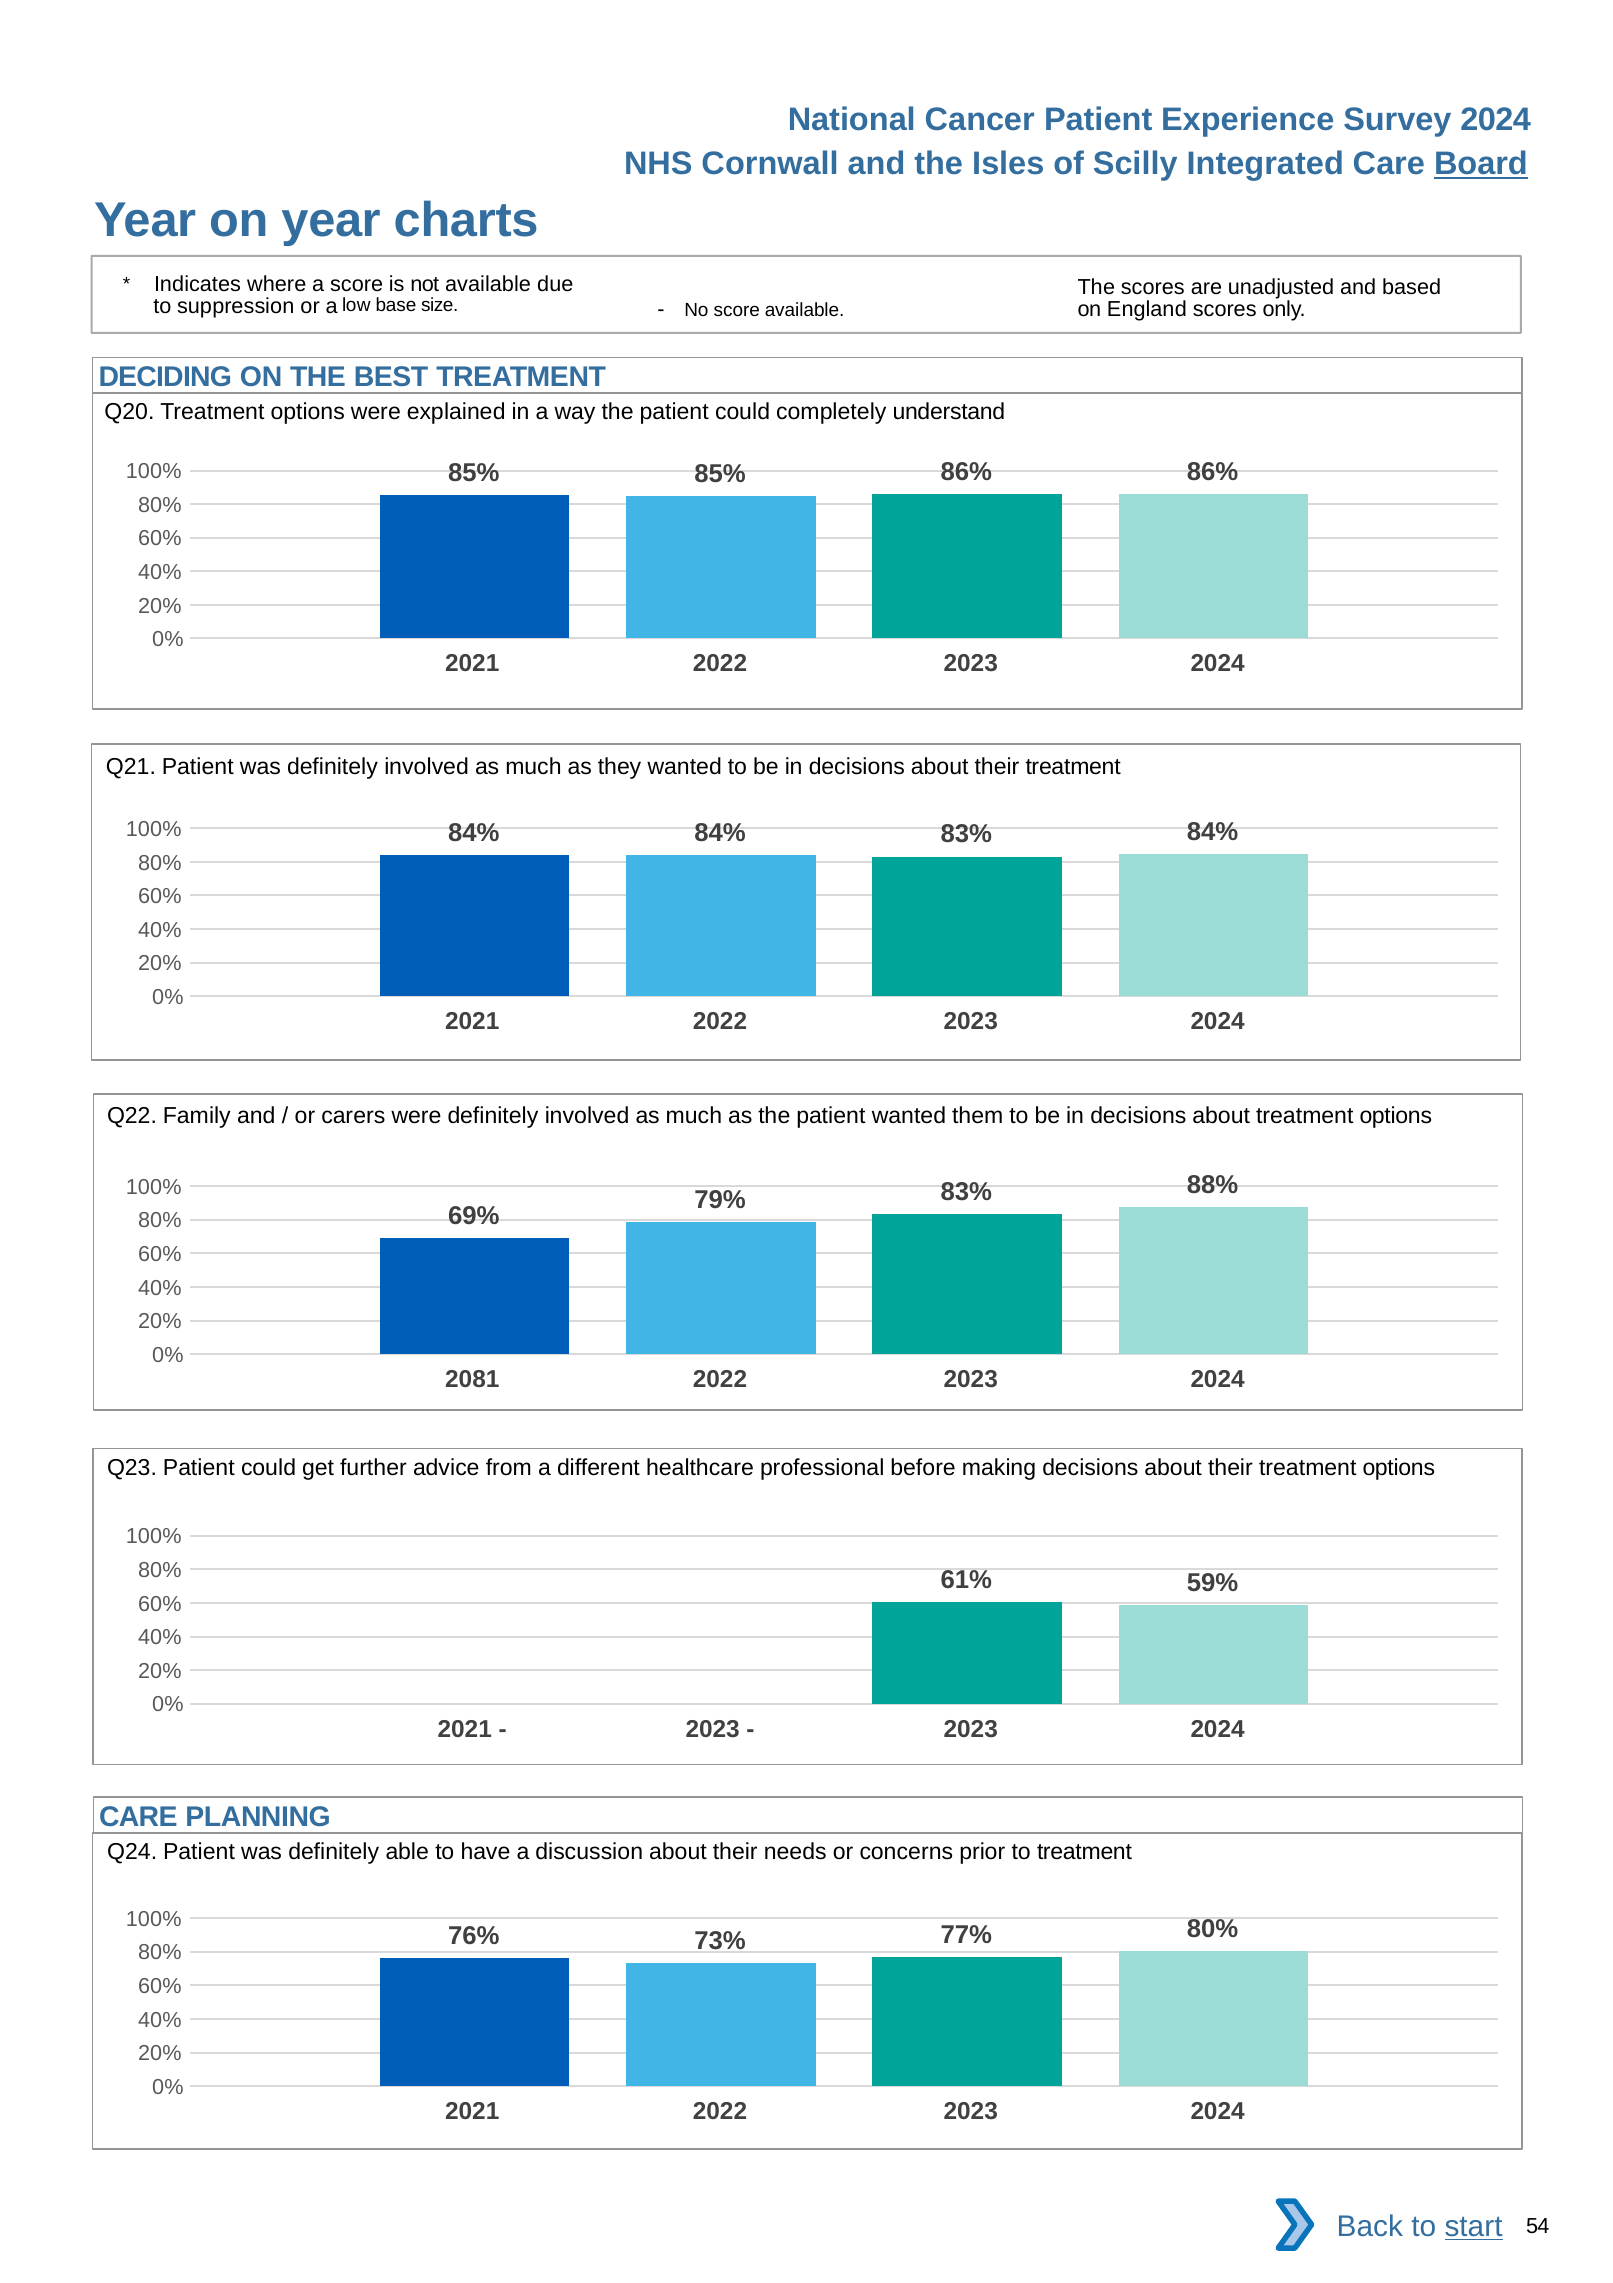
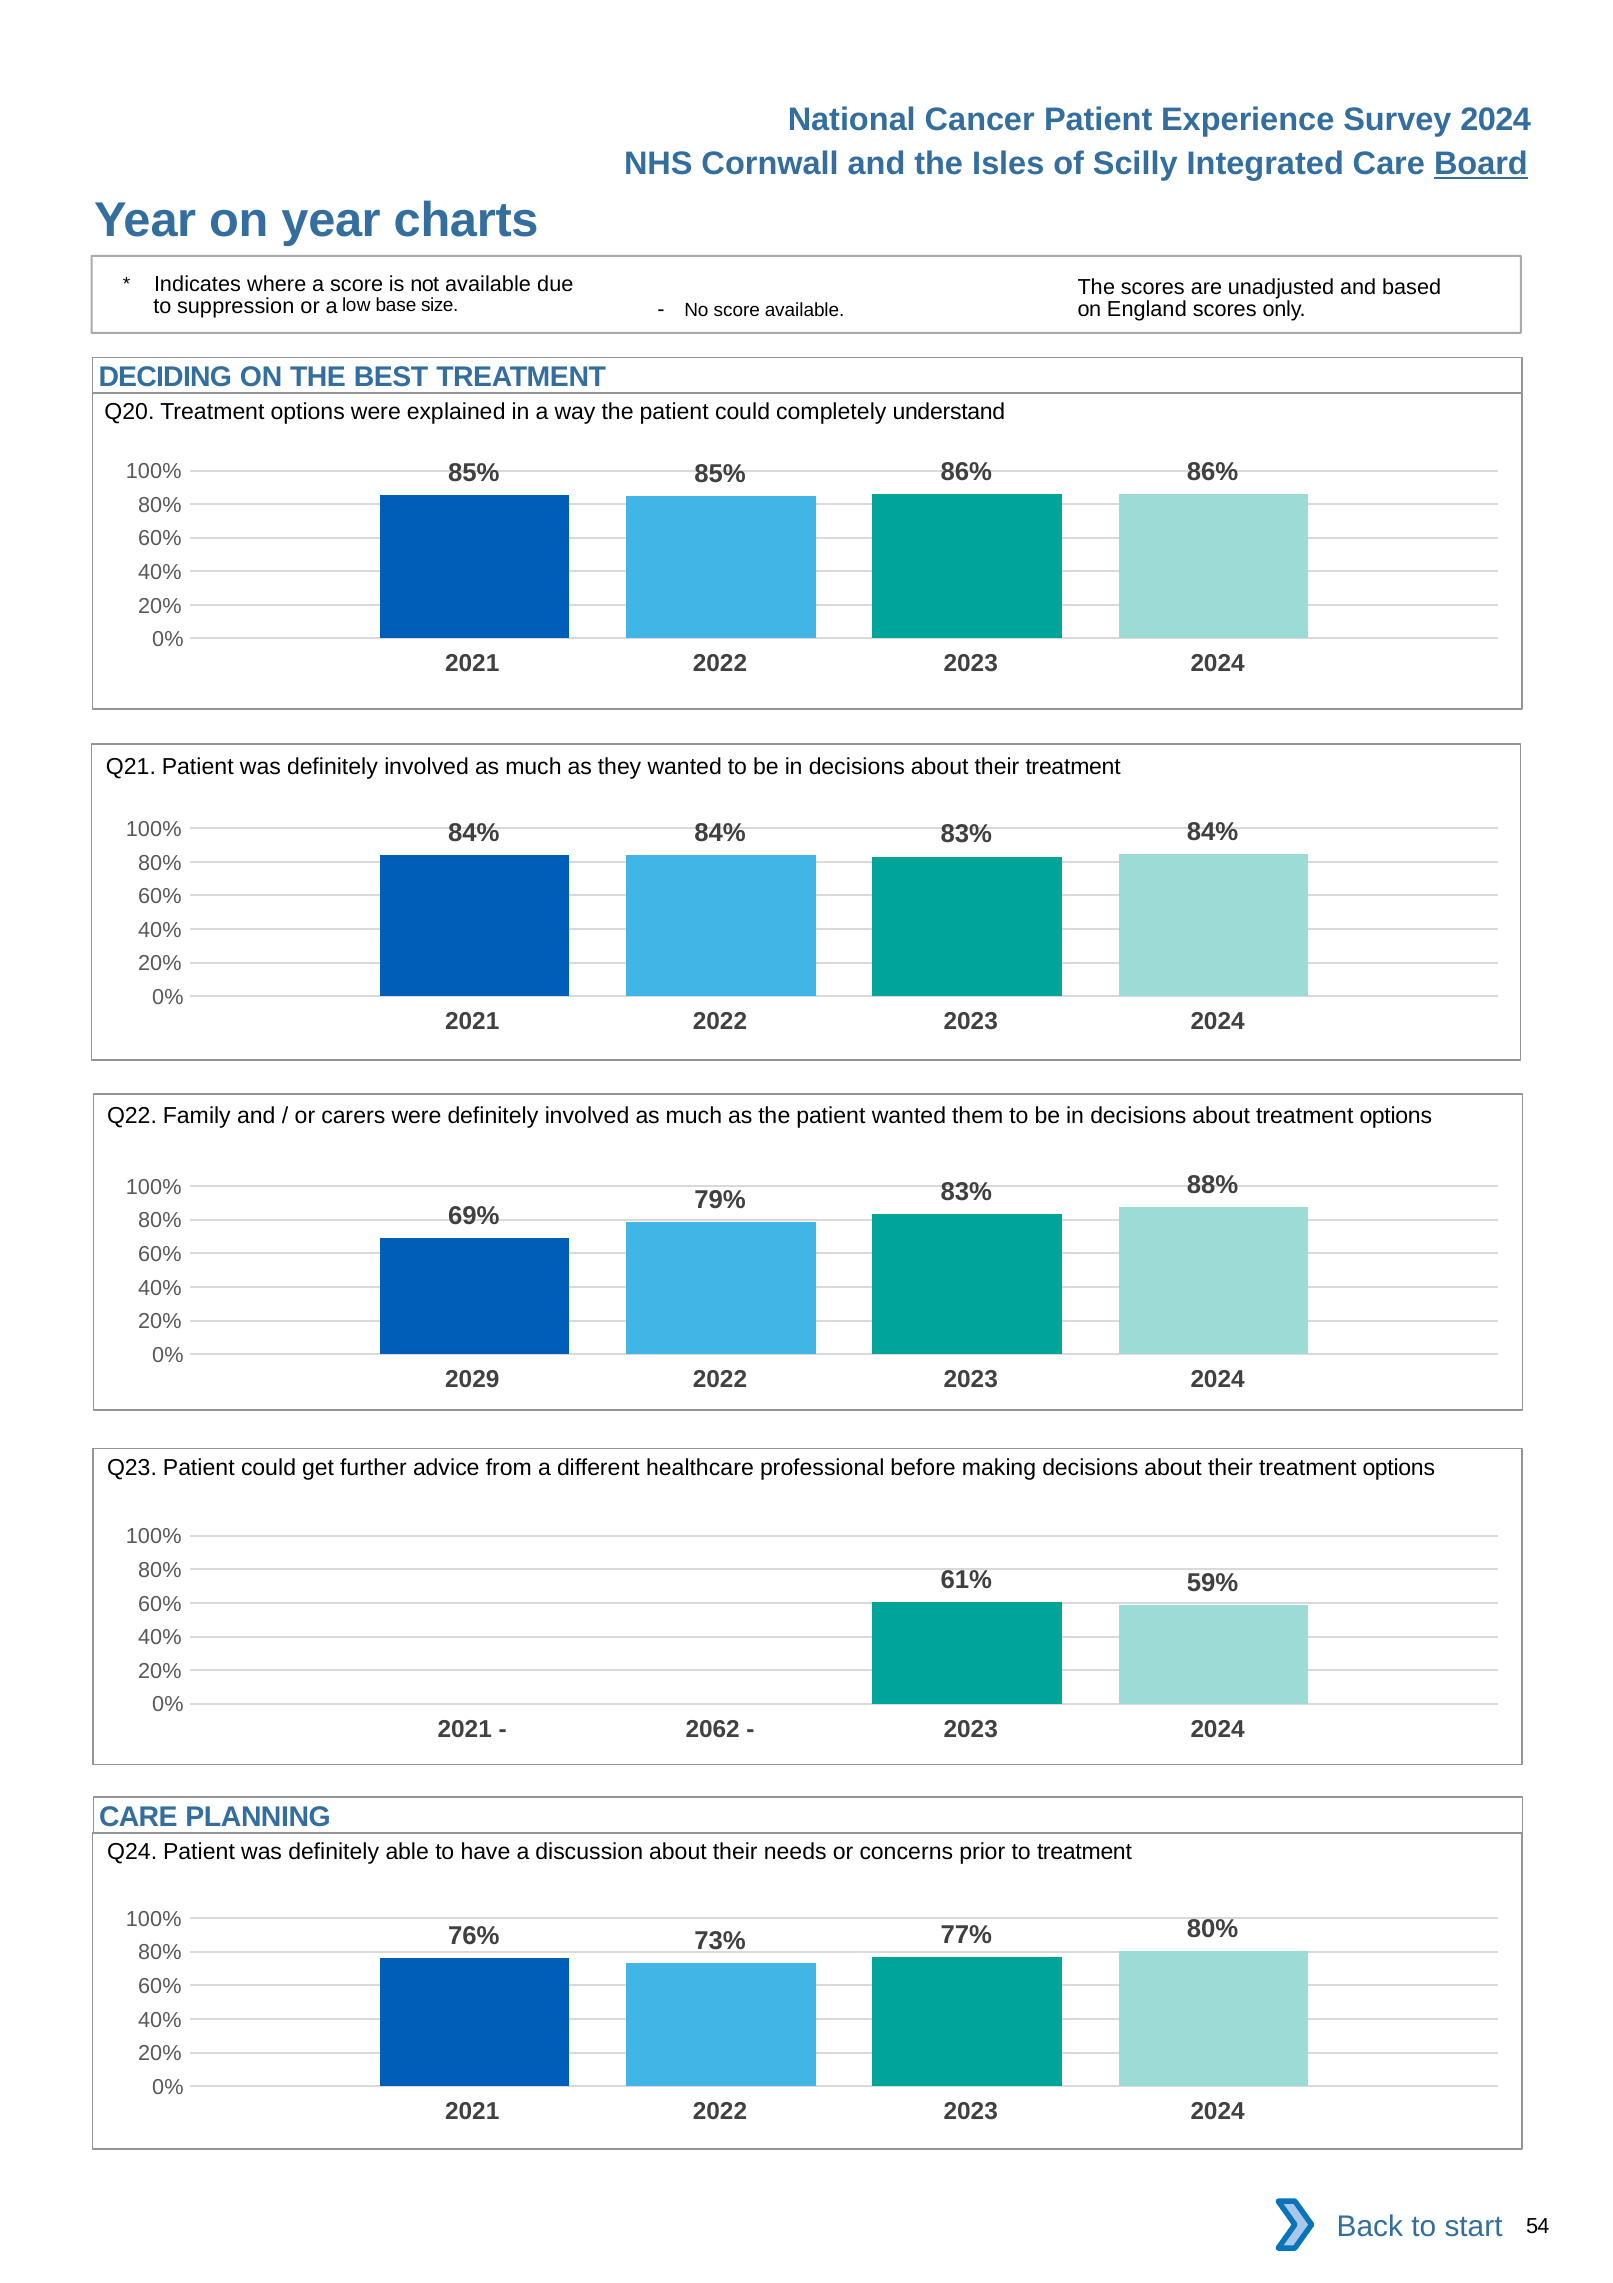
2081: 2081 -> 2029 (472, 1379)
2023: 2023 -> 2062 (713, 1729)
start underline: present -> none (1474, 2226)
